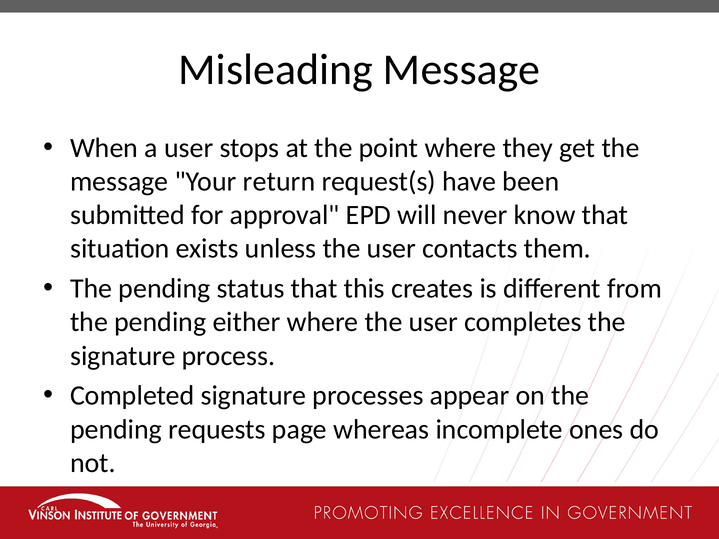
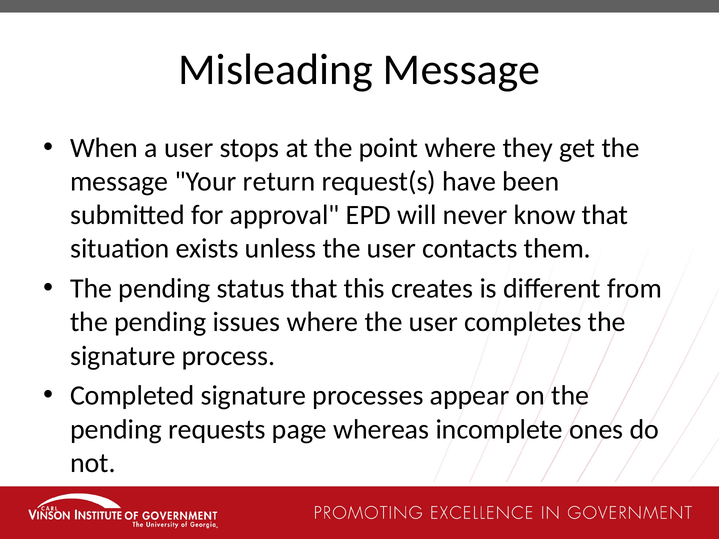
either: either -> issues (246, 322)
